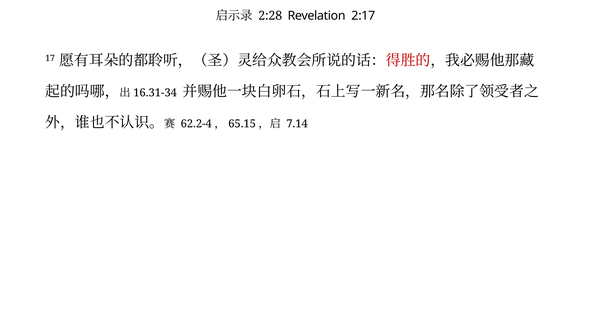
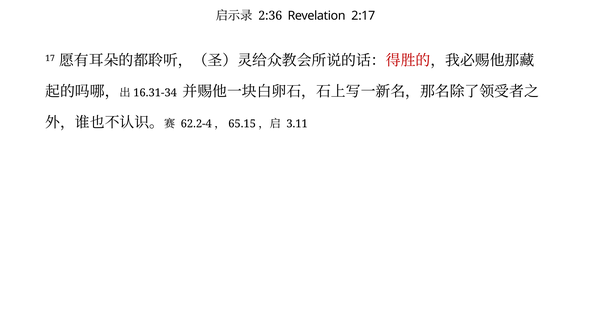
2:28: 2:28 -> 2:36 (270, 16)
7.14: 7.14 -> 3.11 (297, 124)
